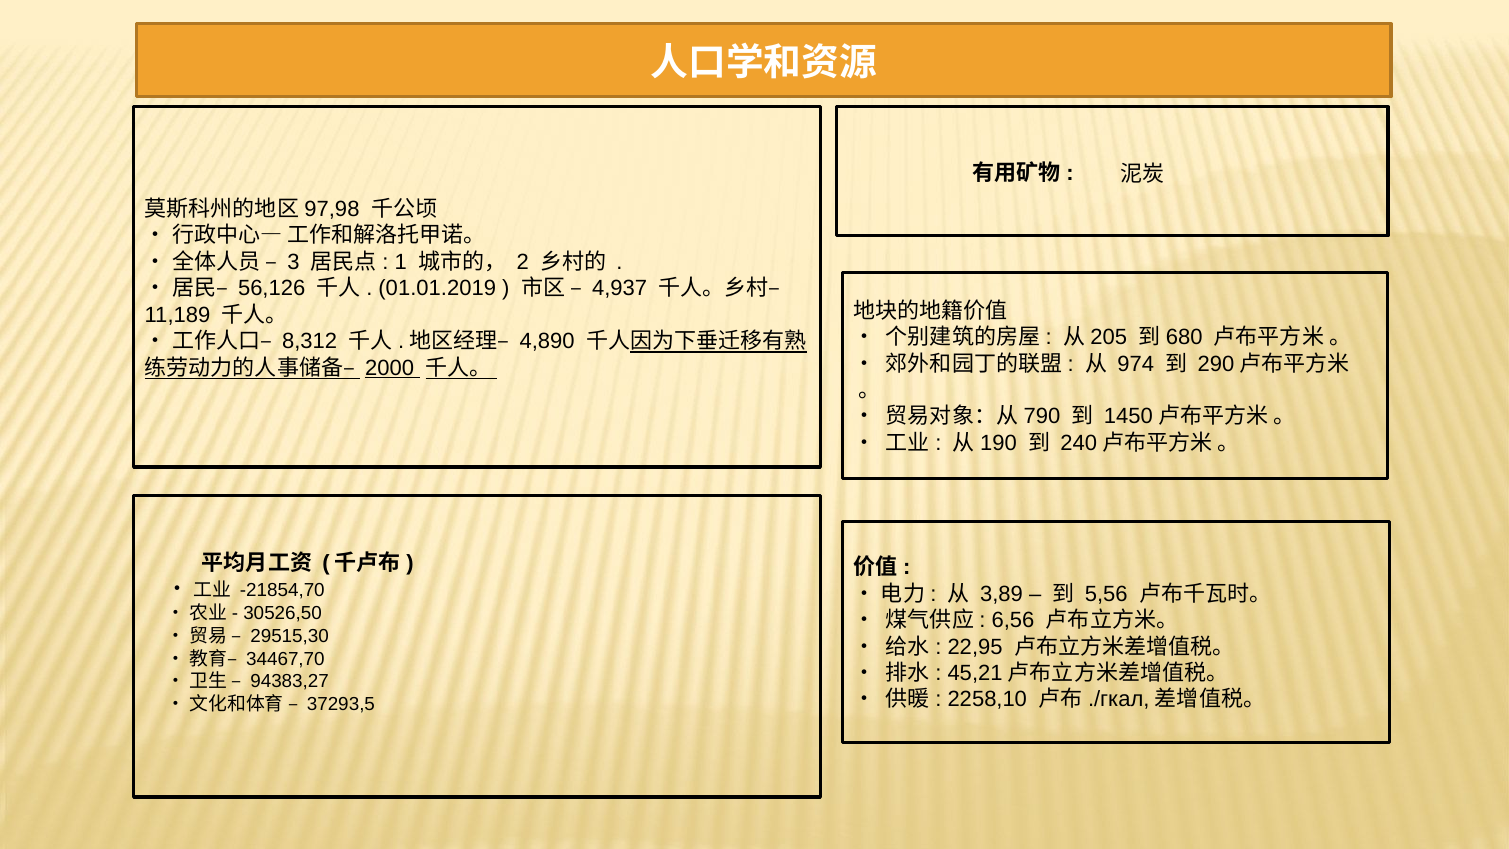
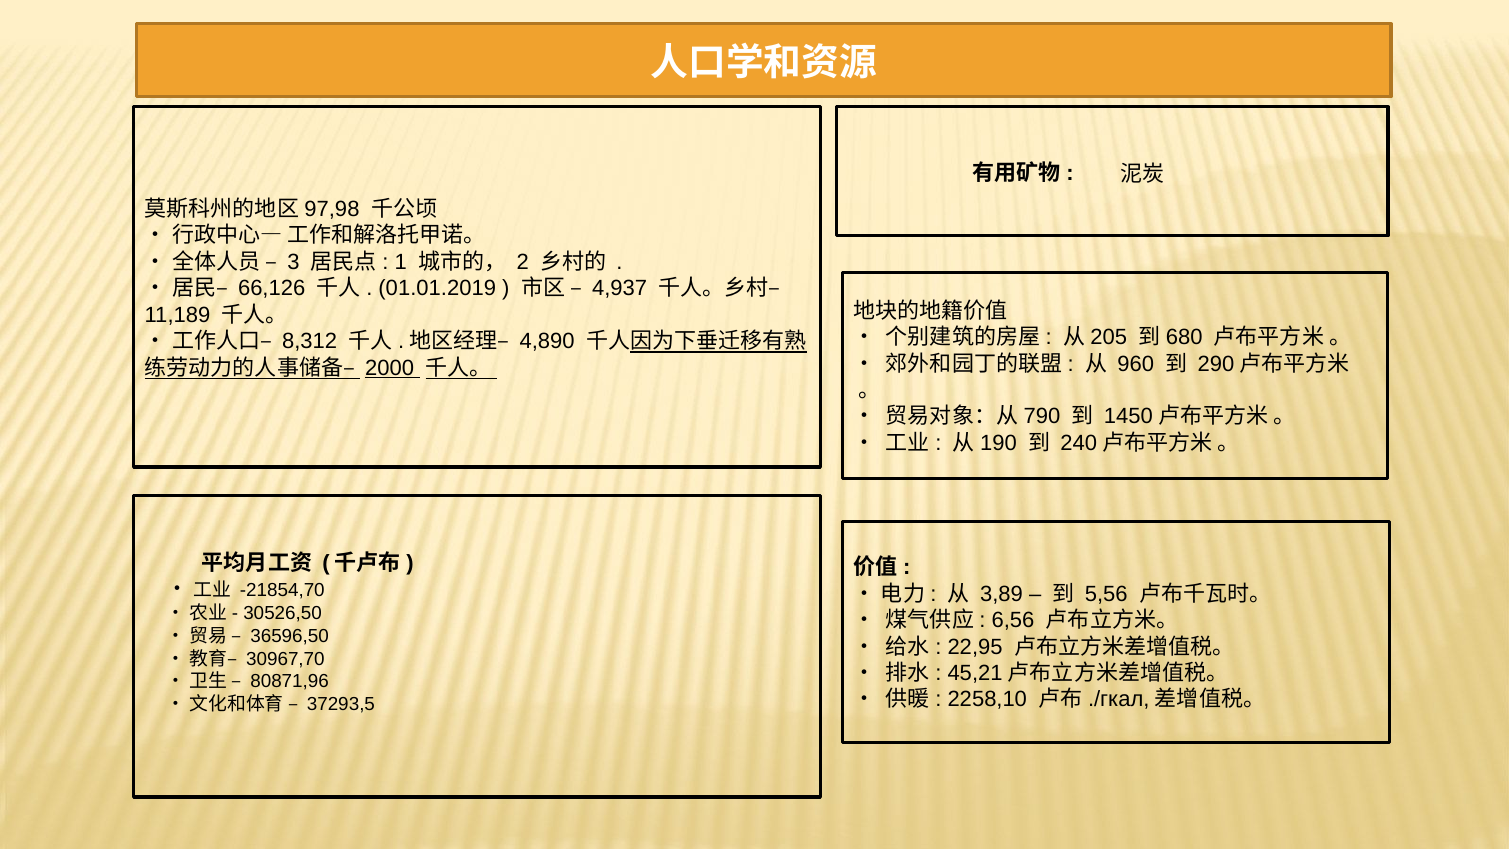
56,126: 56,126 -> 66,126 (272, 288)
974: 974 -> 960 (1136, 364)
29515,30: 29515,30 -> 36596,50 (290, 636)
34467,70: 34467,70 -> 30967,70 (285, 659)
94383,27: 94383,27 -> 80871,96 (290, 681)
